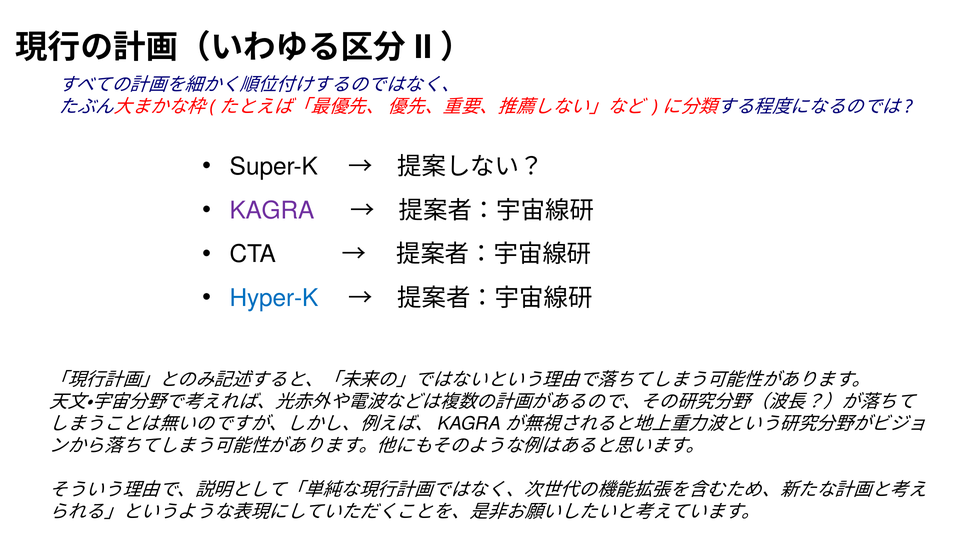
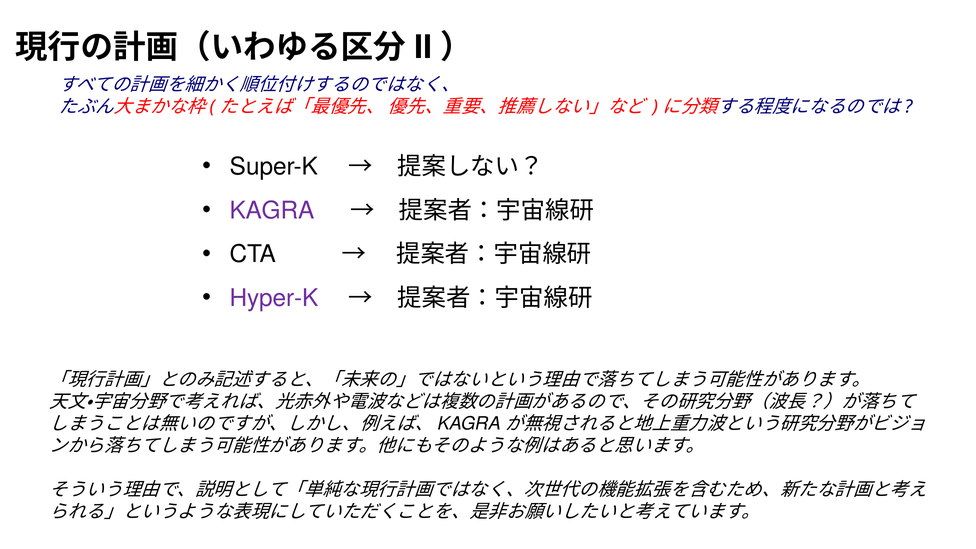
Hyper-K colour: blue -> purple (274, 298)
